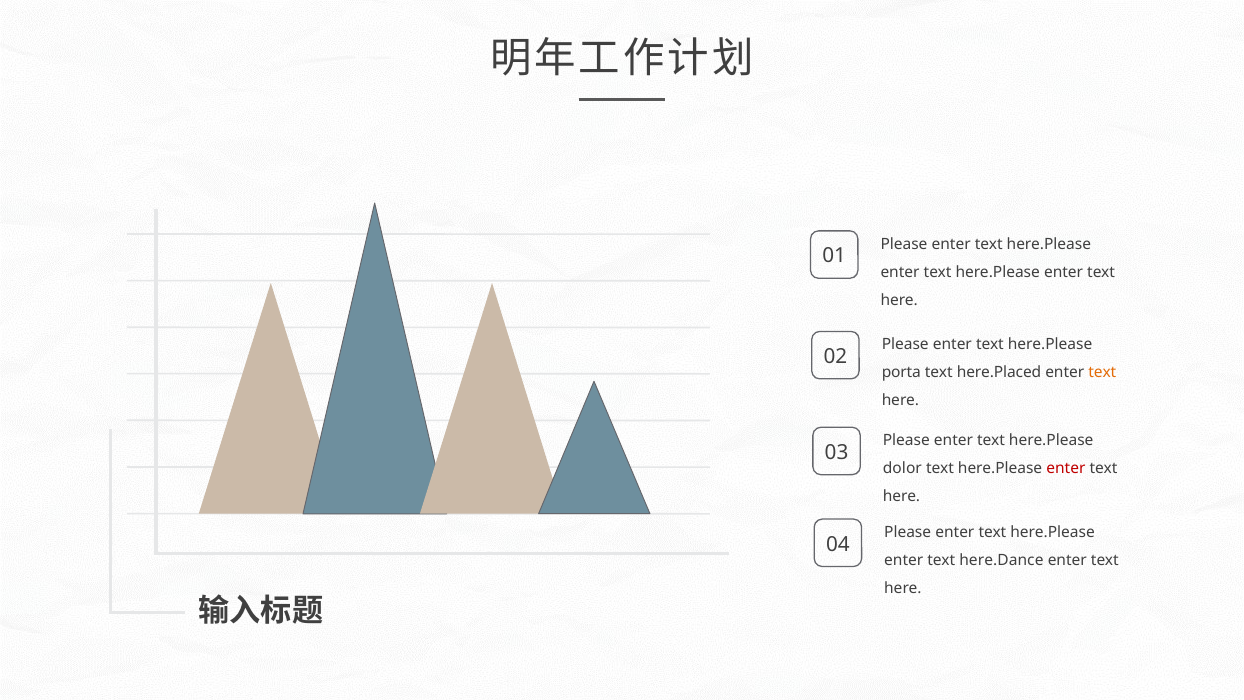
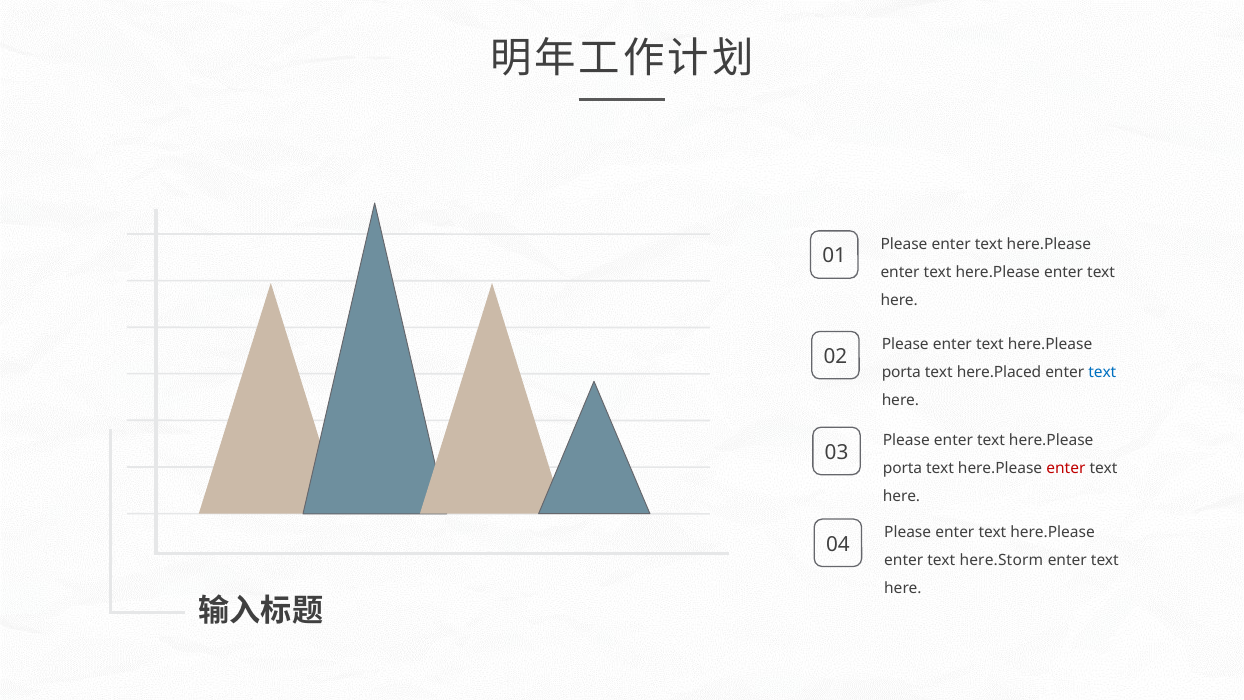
text colour: orange -> blue (1102, 373)
dolor: dolor -> porta (902, 468)
here.Dance: here.Dance -> here.Storm (1001, 560)
